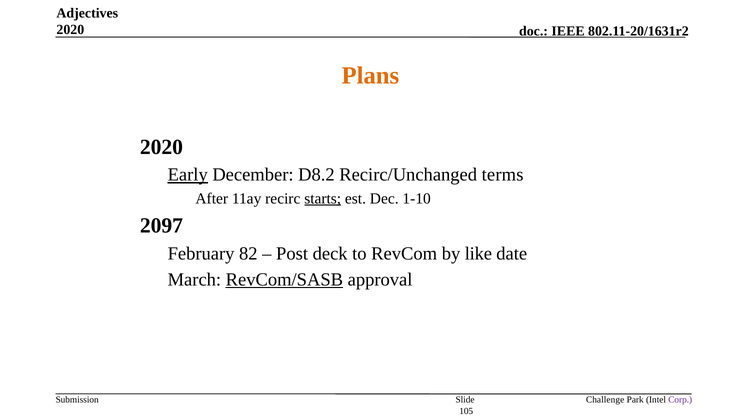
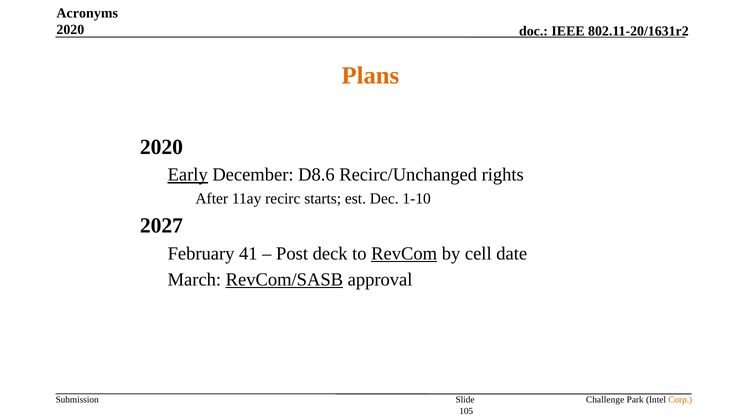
Adjectives: Adjectives -> Acronyms (87, 13)
D8.2: D8.2 -> D8.6 (316, 175)
terms: terms -> rights (503, 175)
starts underline: present -> none (323, 198)
2097: 2097 -> 2027 (161, 226)
82: 82 -> 41 (248, 253)
RevCom underline: none -> present (404, 253)
like: like -> cell (478, 253)
Corp colour: purple -> orange (680, 400)
